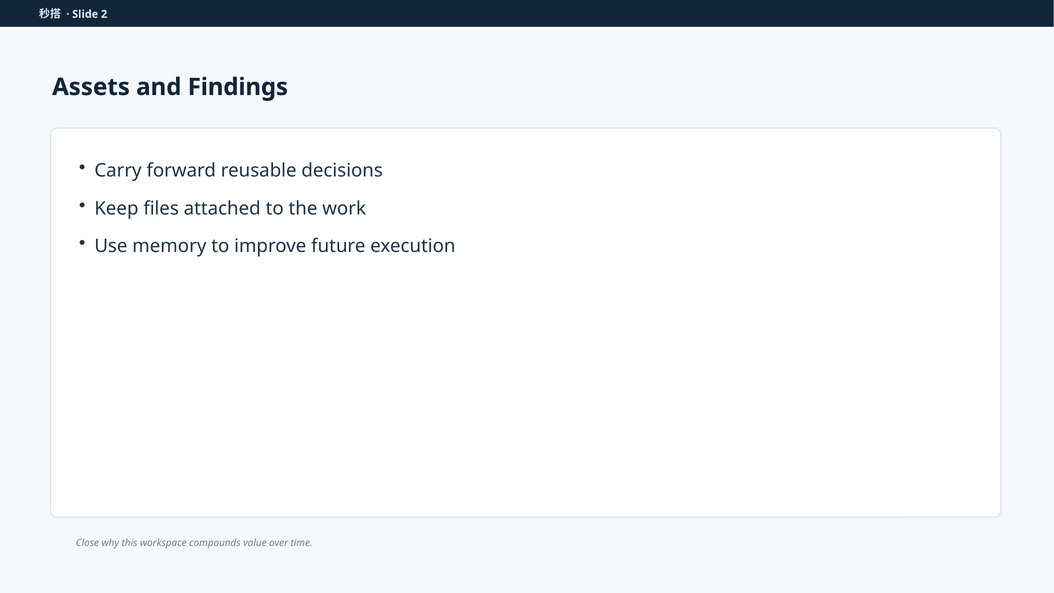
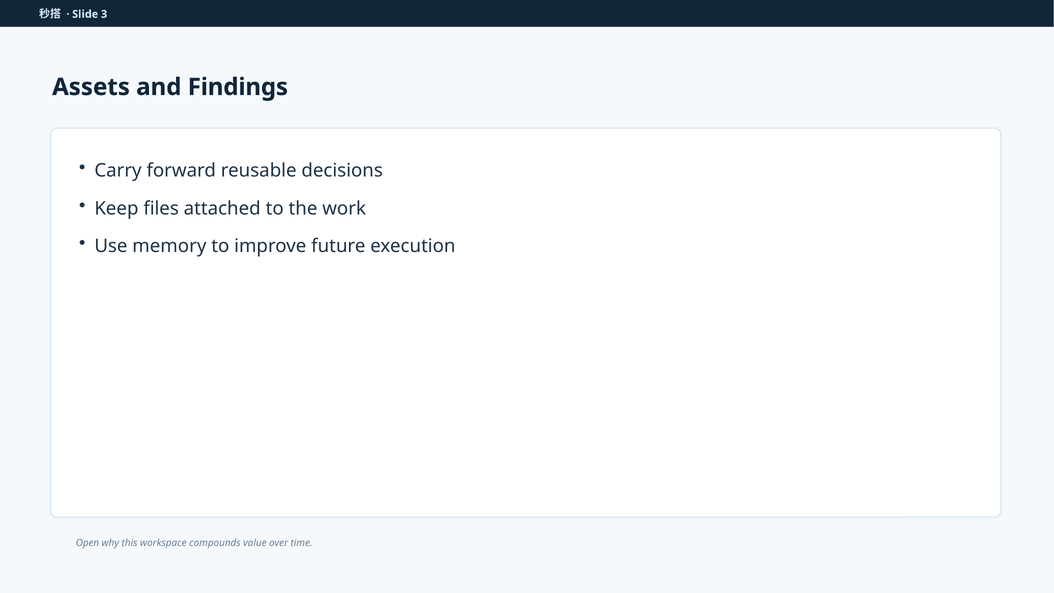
2: 2 -> 3 (104, 14)
Close: Close -> Open (87, 543)
